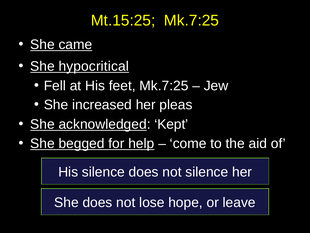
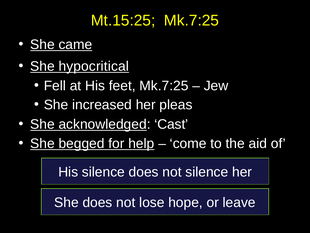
Kept: Kept -> Cast (171, 124)
